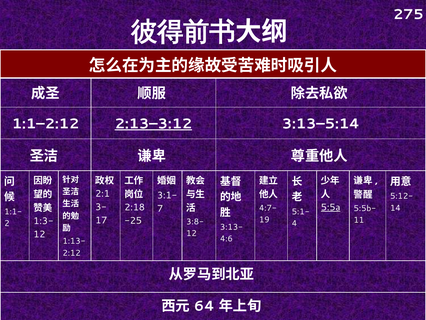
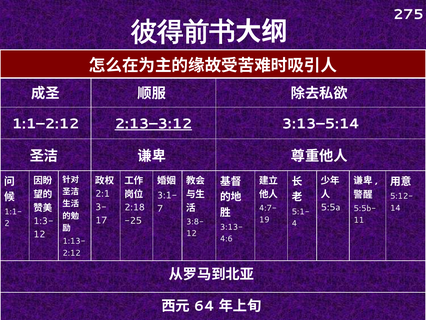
5:5a underline: present -> none (331, 207)
